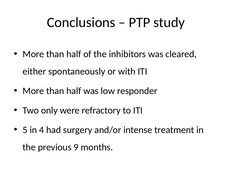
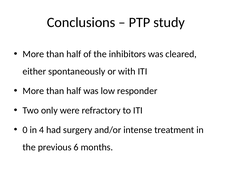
5: 5 -> 0 (25, 130)
9: 9 -> 6 (76, 147)
